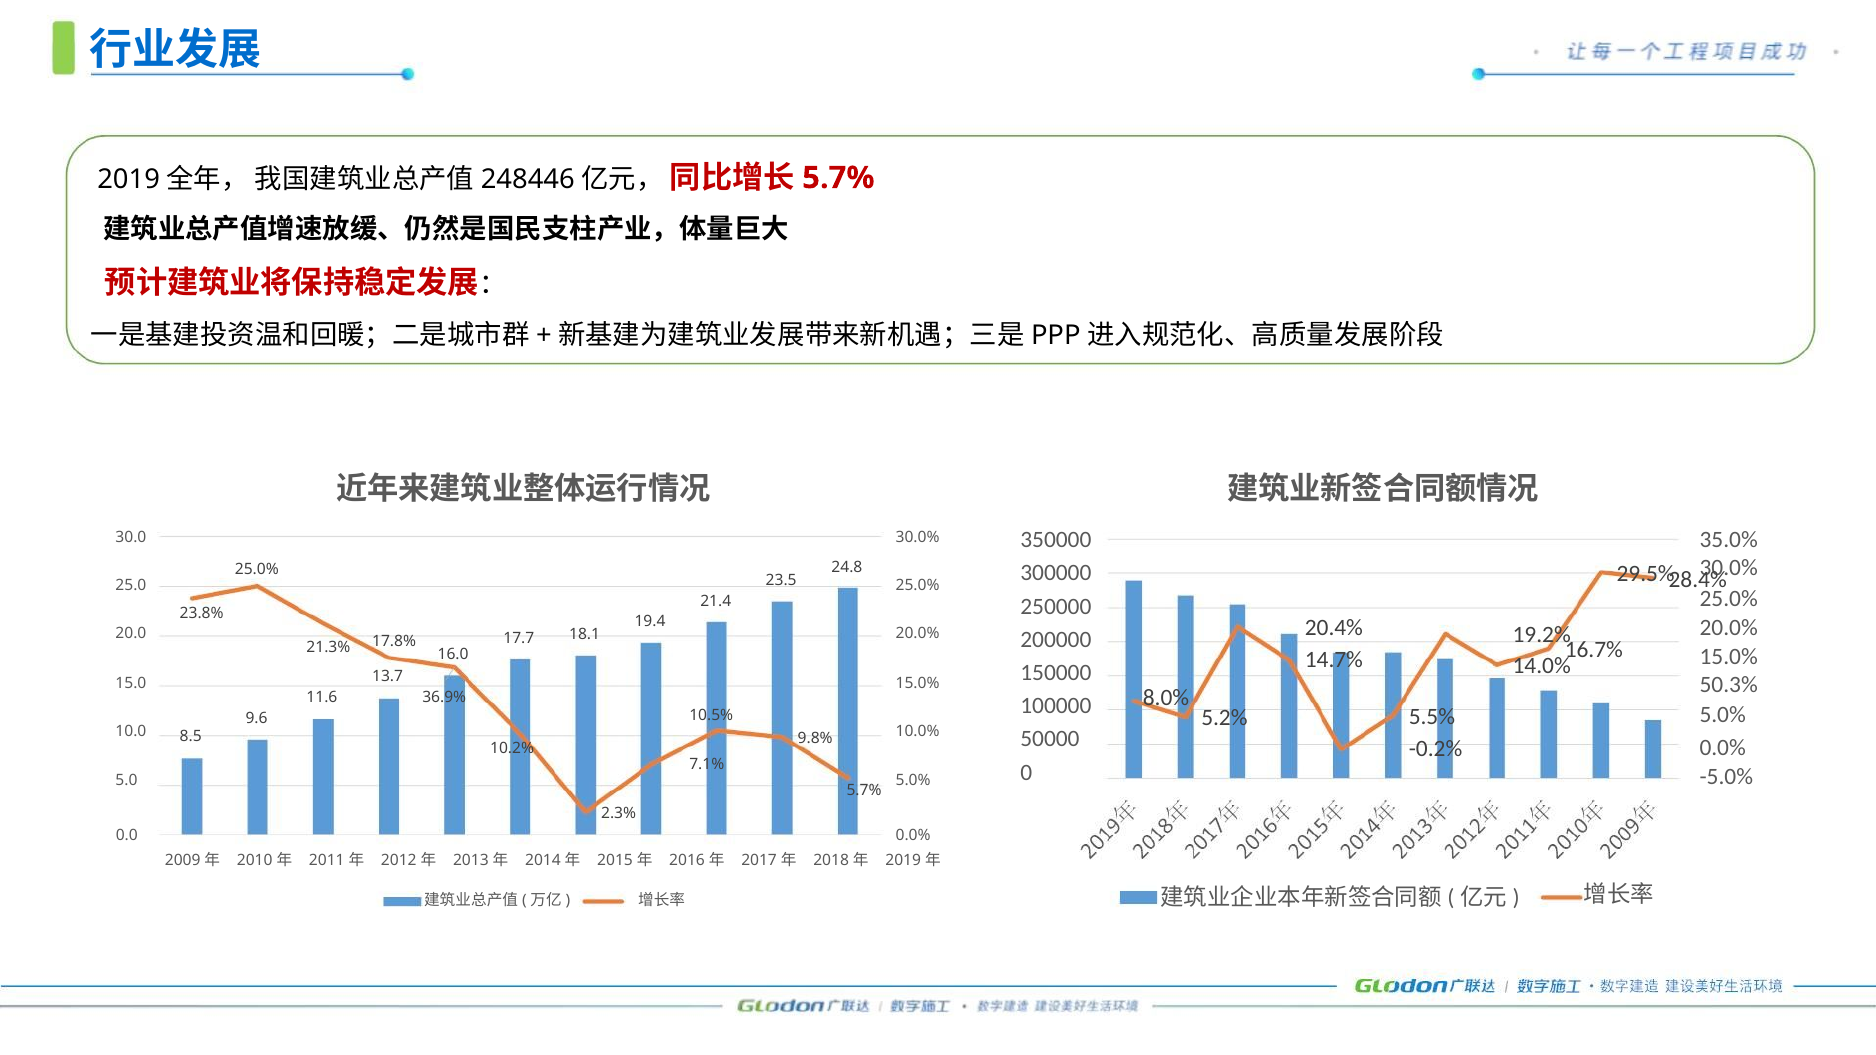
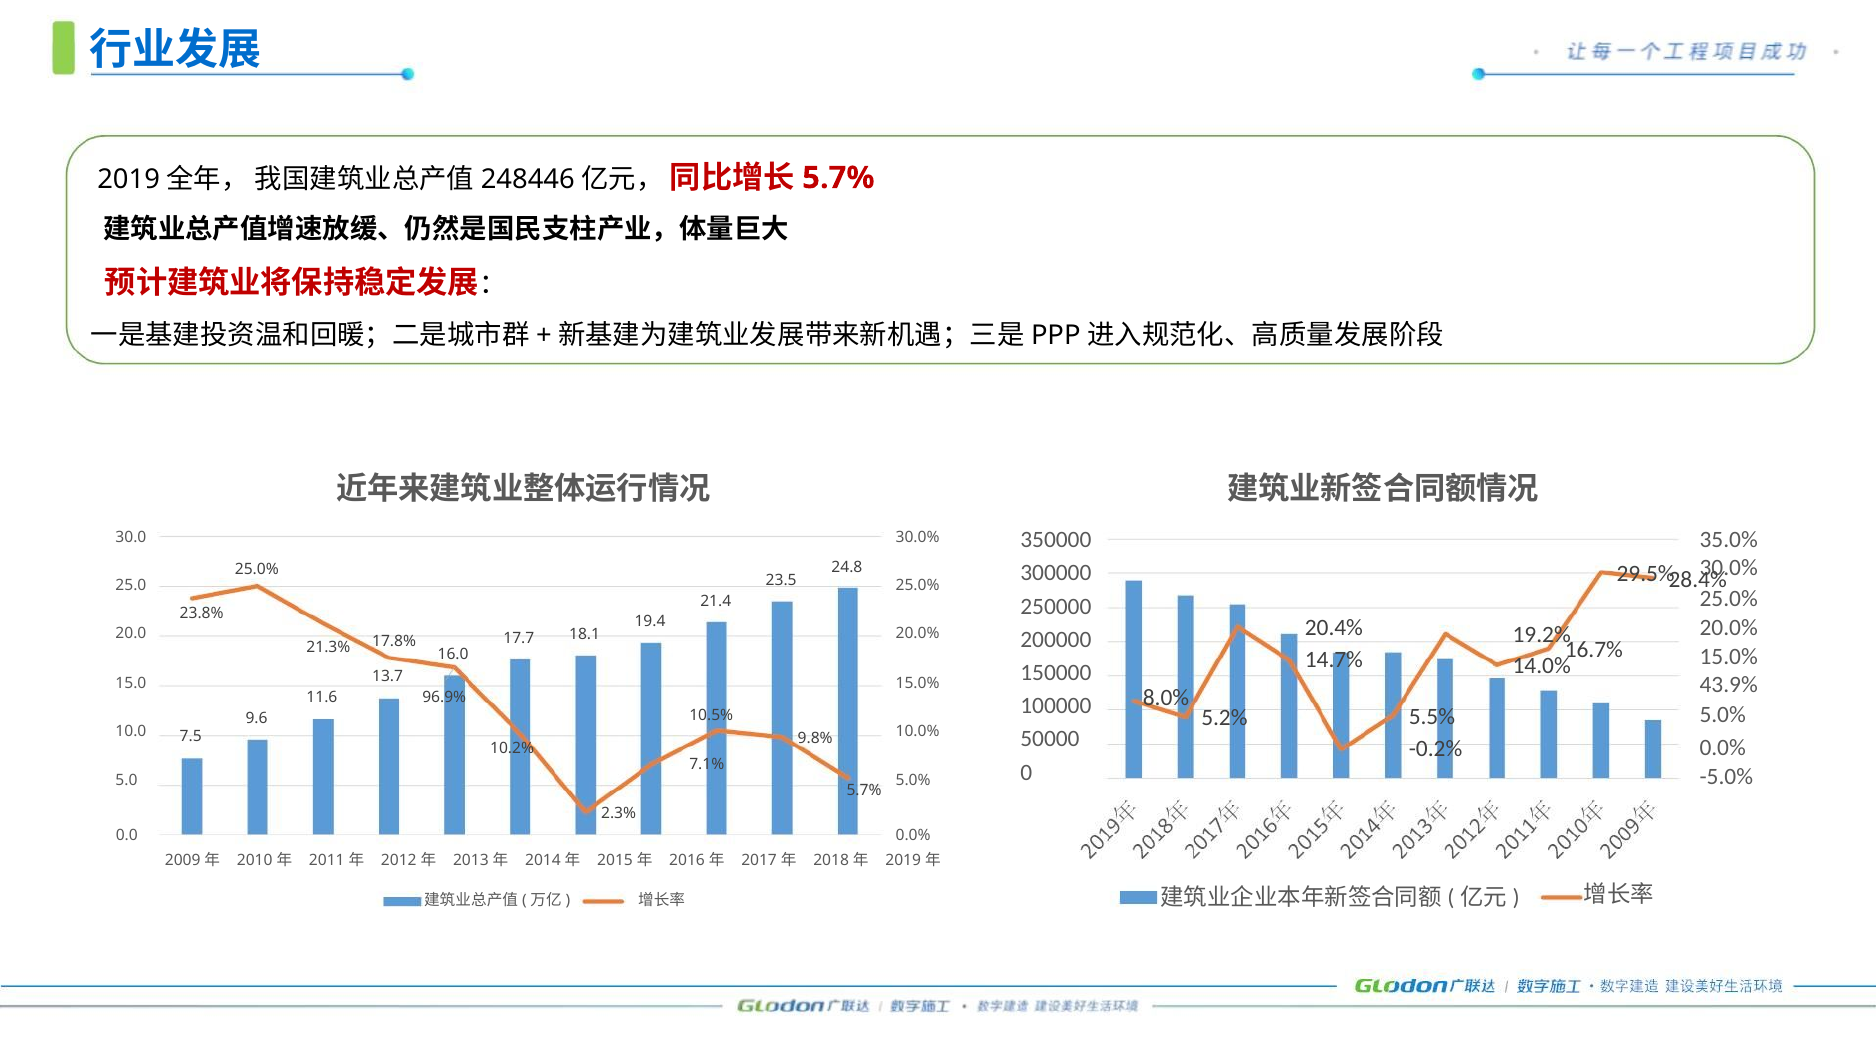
50.3%: 50.3% -> 43.9% (1729, 685)
36.9%: 36.9% -> 96.9% (444, 698)
8.5: 8.5 -> 7.5 (191, 736)
